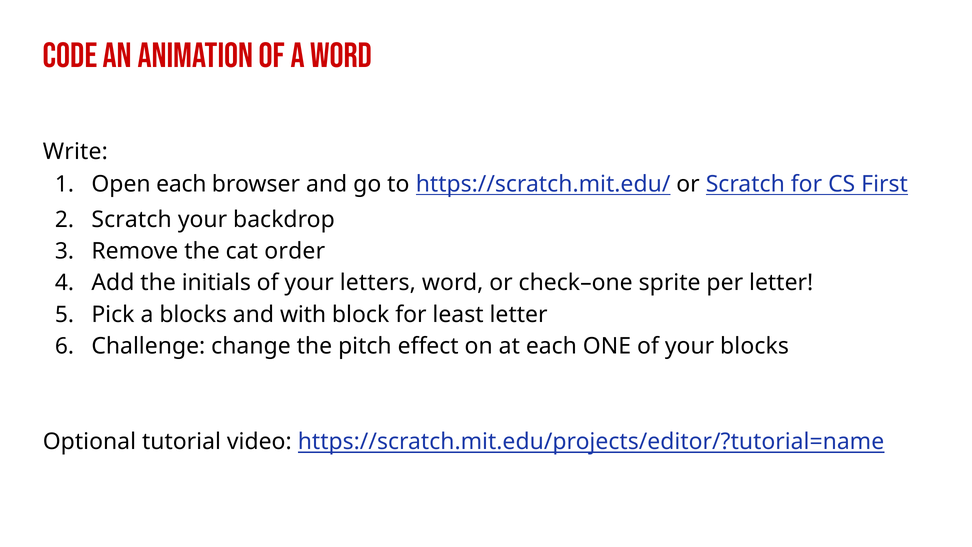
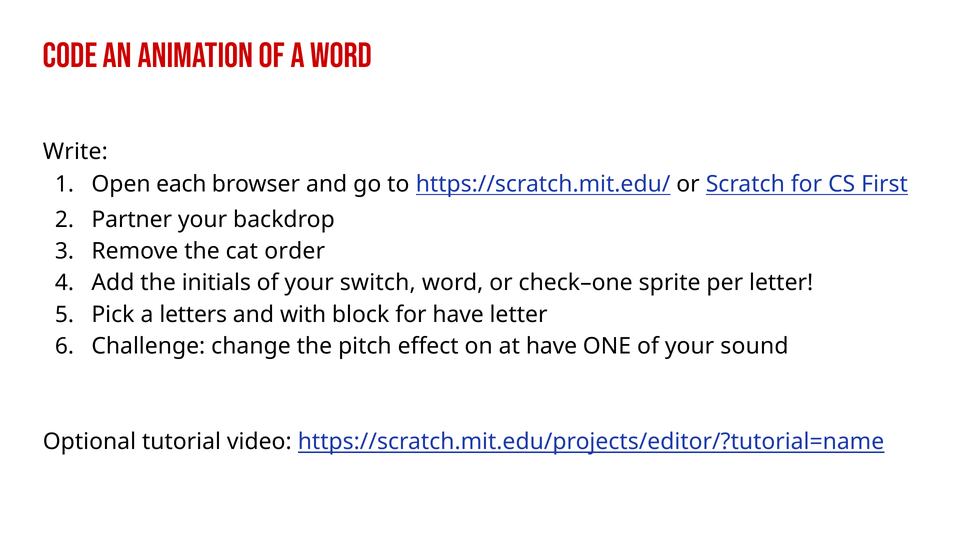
Scratch: Scratch -> Partner (132, 219)
letters: letters -> switch (378, 283)
a blocks: blocks -> letters (193, 314)
for least: least -> have (458, 314)
at each: each -> have (551, 346)
your blocks: blocks -> sound (754, 346)
